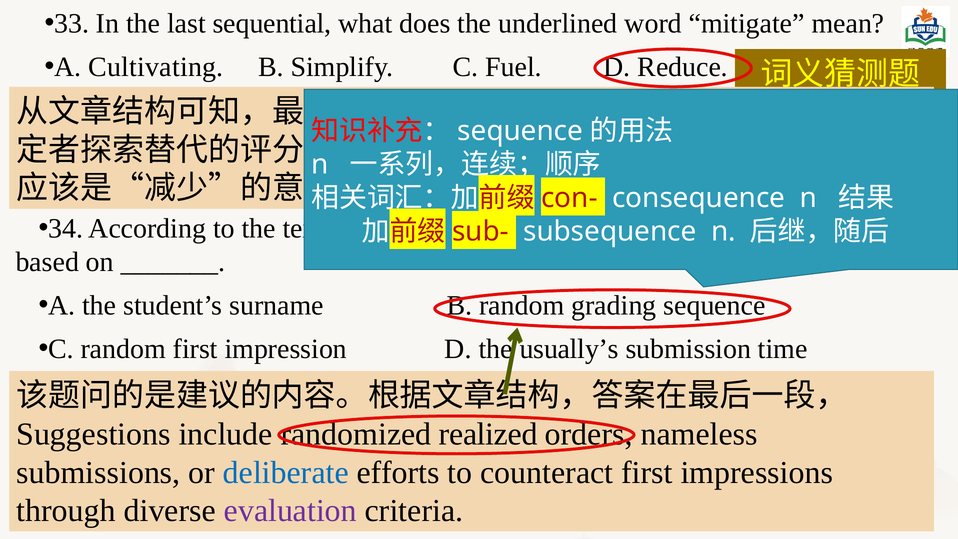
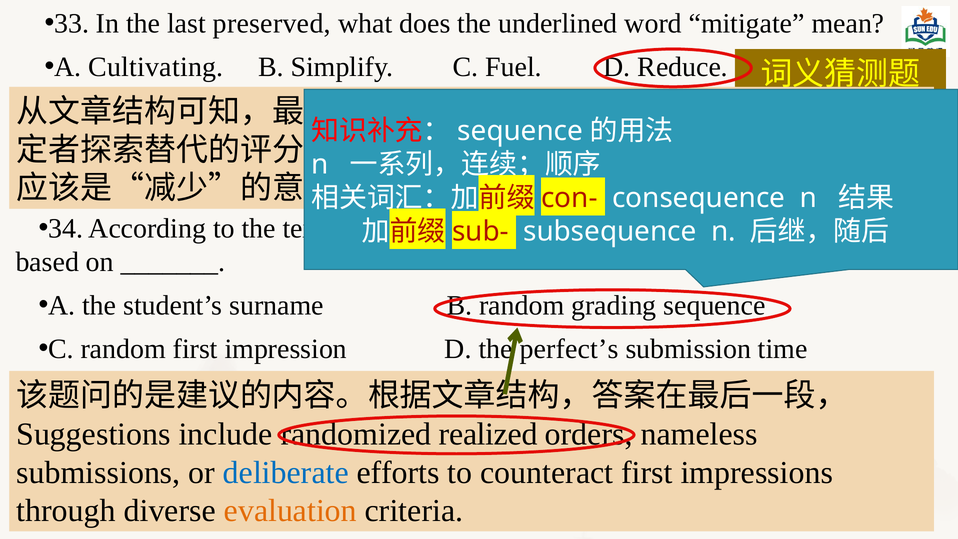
sequential: sequential -> preserved (272, 23)
usually’s: usually’s -> perfect’s (569, 349)
evaluation colour: purple -> orange (290, 511)
